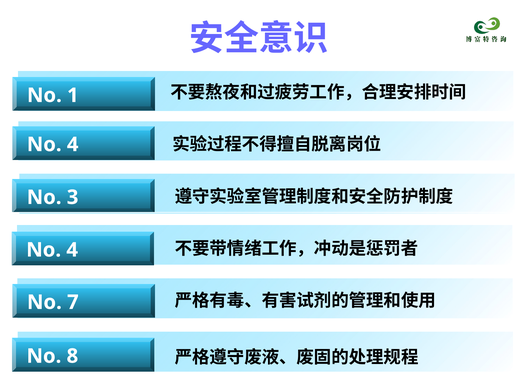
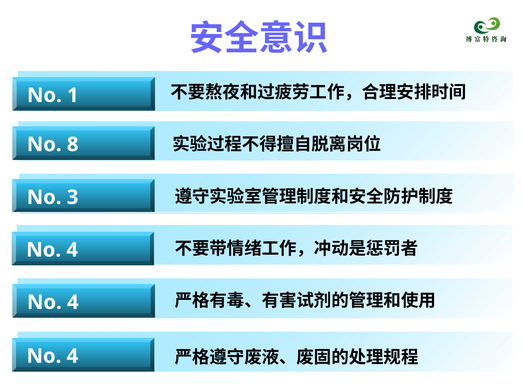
4: 4 -> 8 (73, 145)
7: 7 -> 4 (73, 303)
8: 8 -> 4 (72, 357)
